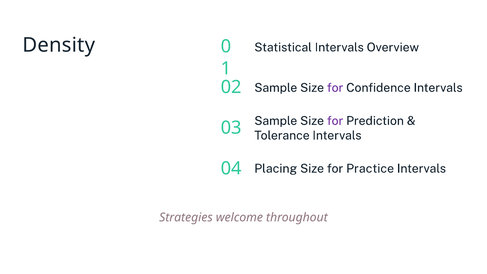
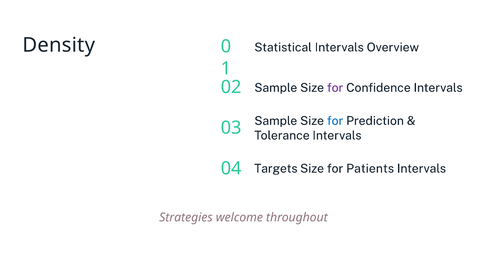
for colour: purple -> blue (335, 121)
Placing: Placing -> Targets (276, 169)
Practice: Practice -> Patients (370, 169)
